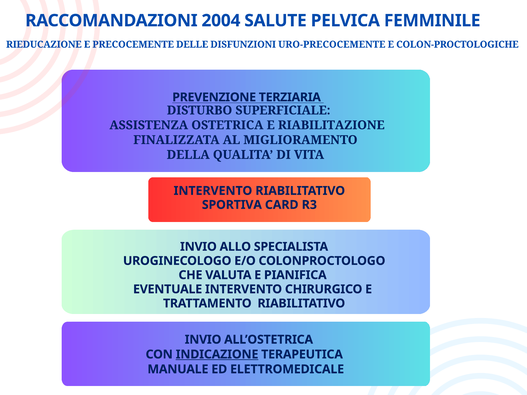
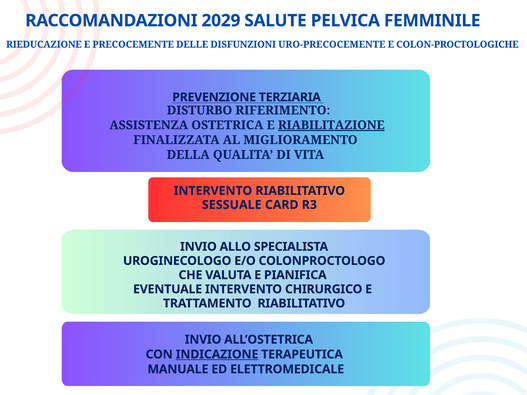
2004: 2004 -> 2029 (221, 21)
SUPERFICIALE: SUPERFICIALE -> RIFERIMENTO (283, 110)
RIABILITAZIONE underline: none -> present (331, 125)
SPORTIVA: SPORTIVA -> SESSUALE (232, 205)
